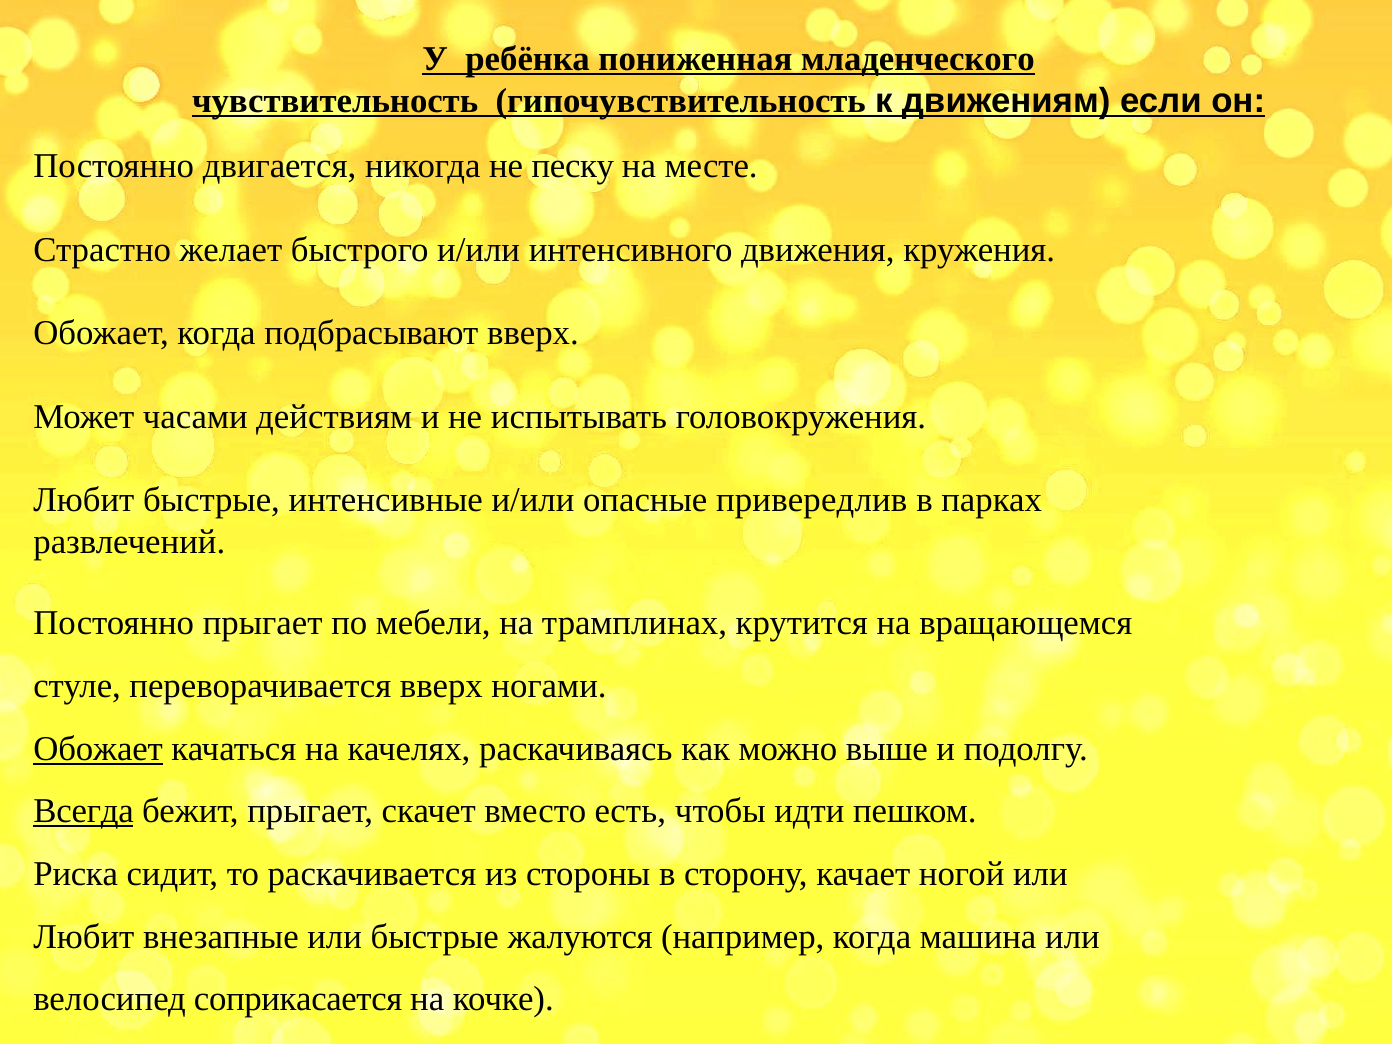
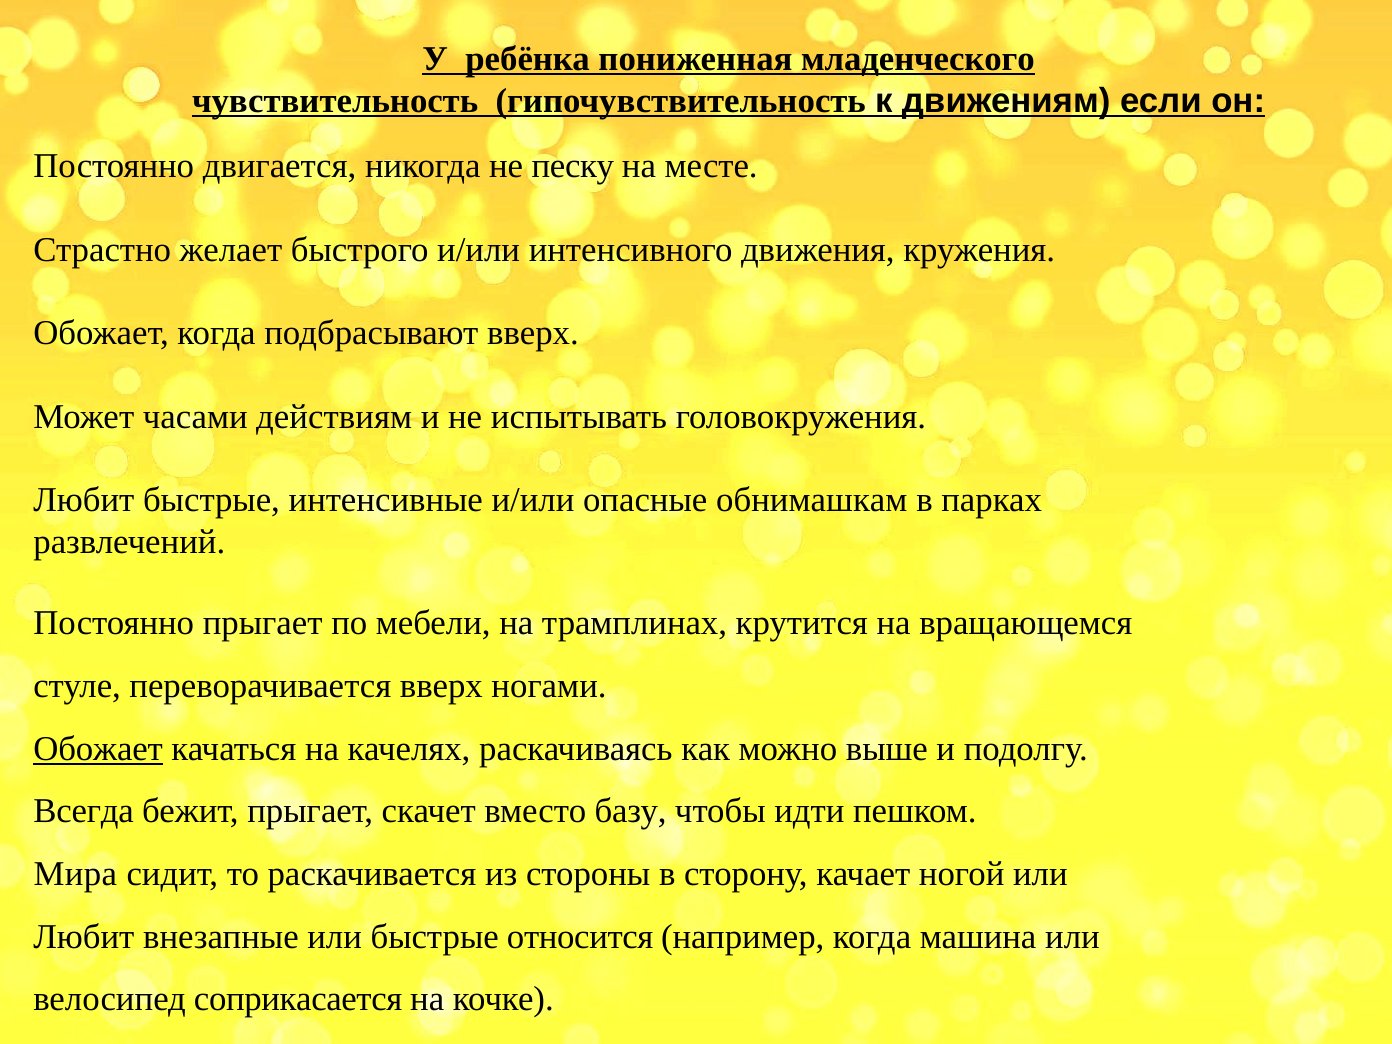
привередлив: привередлив -> обнимашкам (812, 500)
Всегда underline: present -> none (84, 811)
есть: есть -> базу (631, 811)
Риска: Риска -> Мира (75, 874)
жалуются: жалуются -> относится (580, 937)
